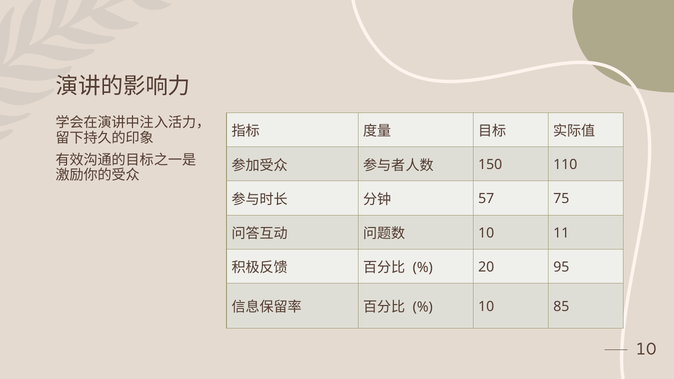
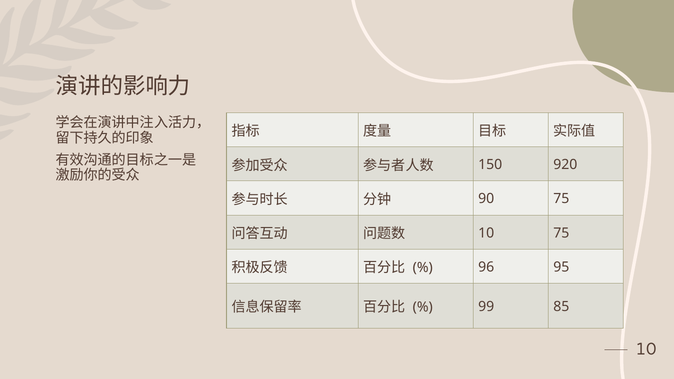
110: 110 -> 920 (565, 165)
57: 57 -> 90 (486, 199)
10 11: 11 -> 75 (561, 233)
20: 20 -> 96 (486, 267)
10: 10 -> 99 (486, 307)
